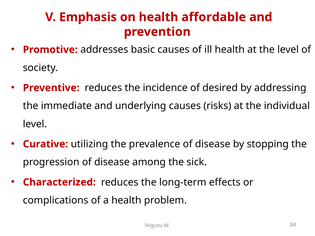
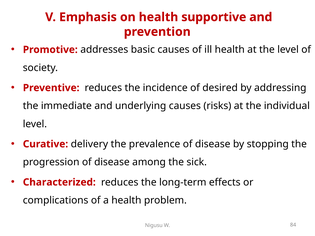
affordable: affordable -> supportive (214, 17)
utilizing: utilizing -> delivery (89, 144)
